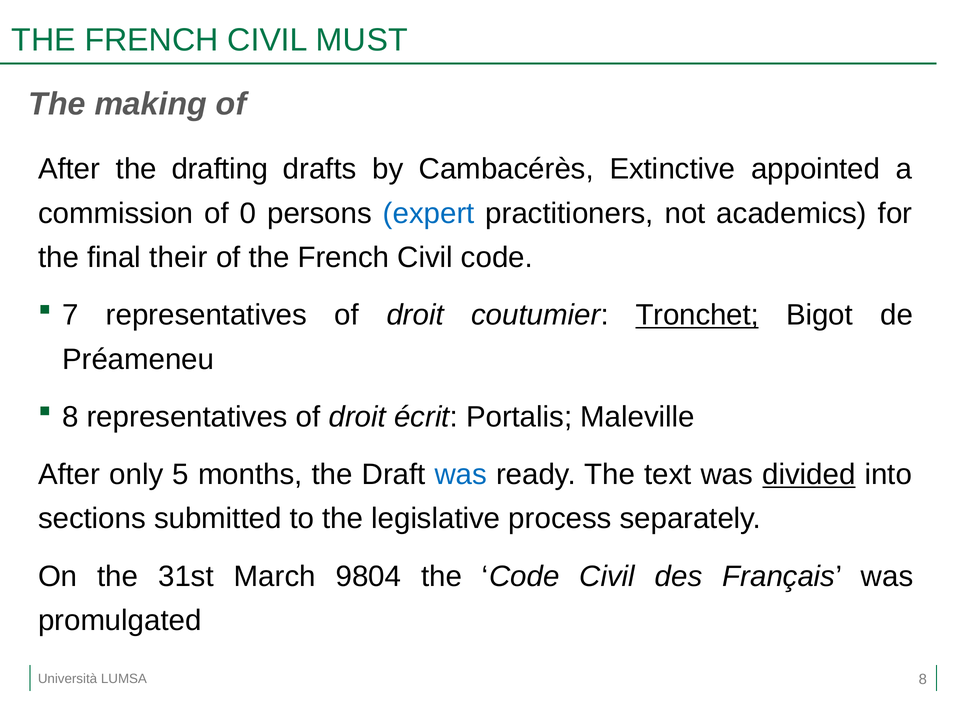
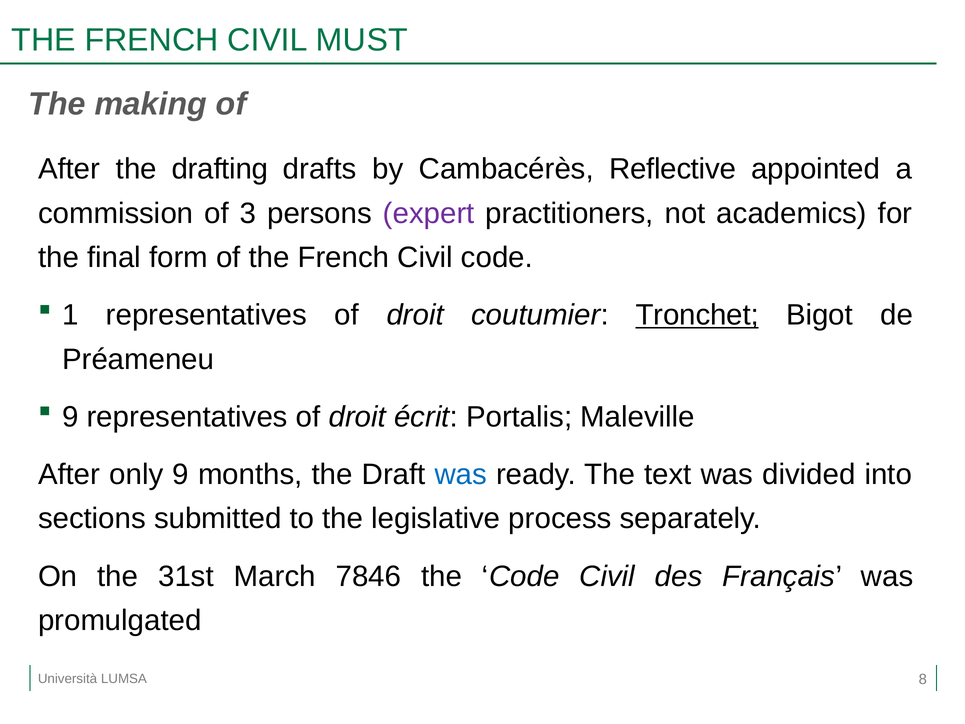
Extinctive: Extinctive -> Reflective (673, 169)
0: 0 -> 3 (248, 213)
expert colour: blue -> purple (429, 213)
their: their -> form (179, 257)
7: 7 -> 1 (70, 315)
8: 8 -> 9 (70, 417)
only 5: 5 -> 9 (181, 474)
divided underline: present -> none (809, 474)
9804: 9804 -> 7846 (368, 576)
